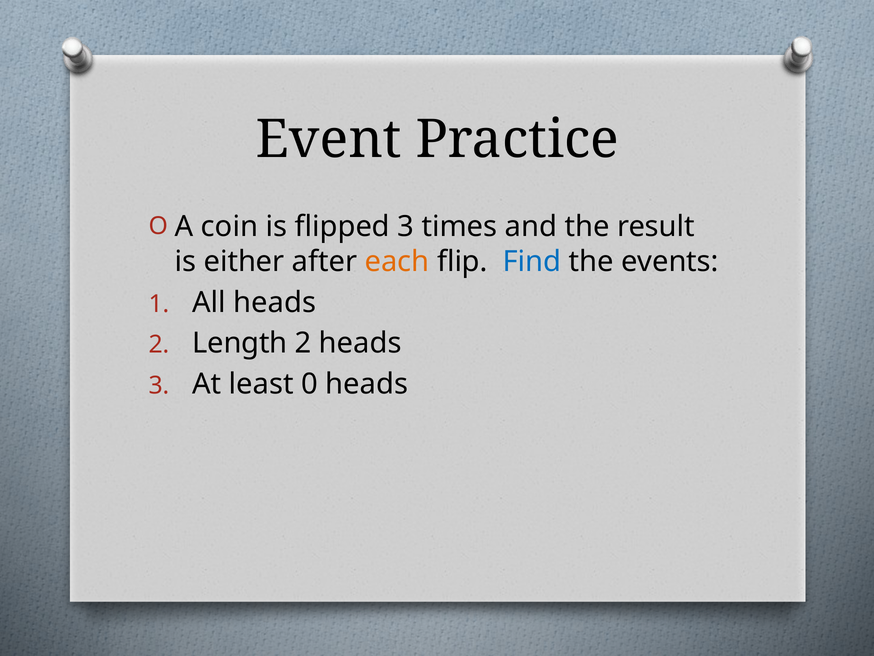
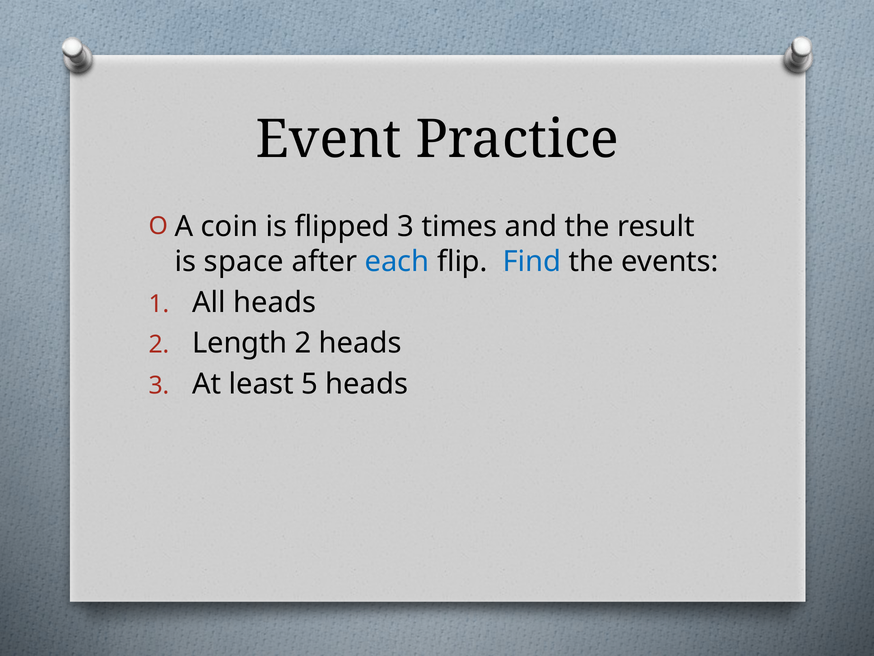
either: either -> space (244, 261)
each colour: orange -> blue (397, 261)
0: 0 -> 5 (310, 384)
